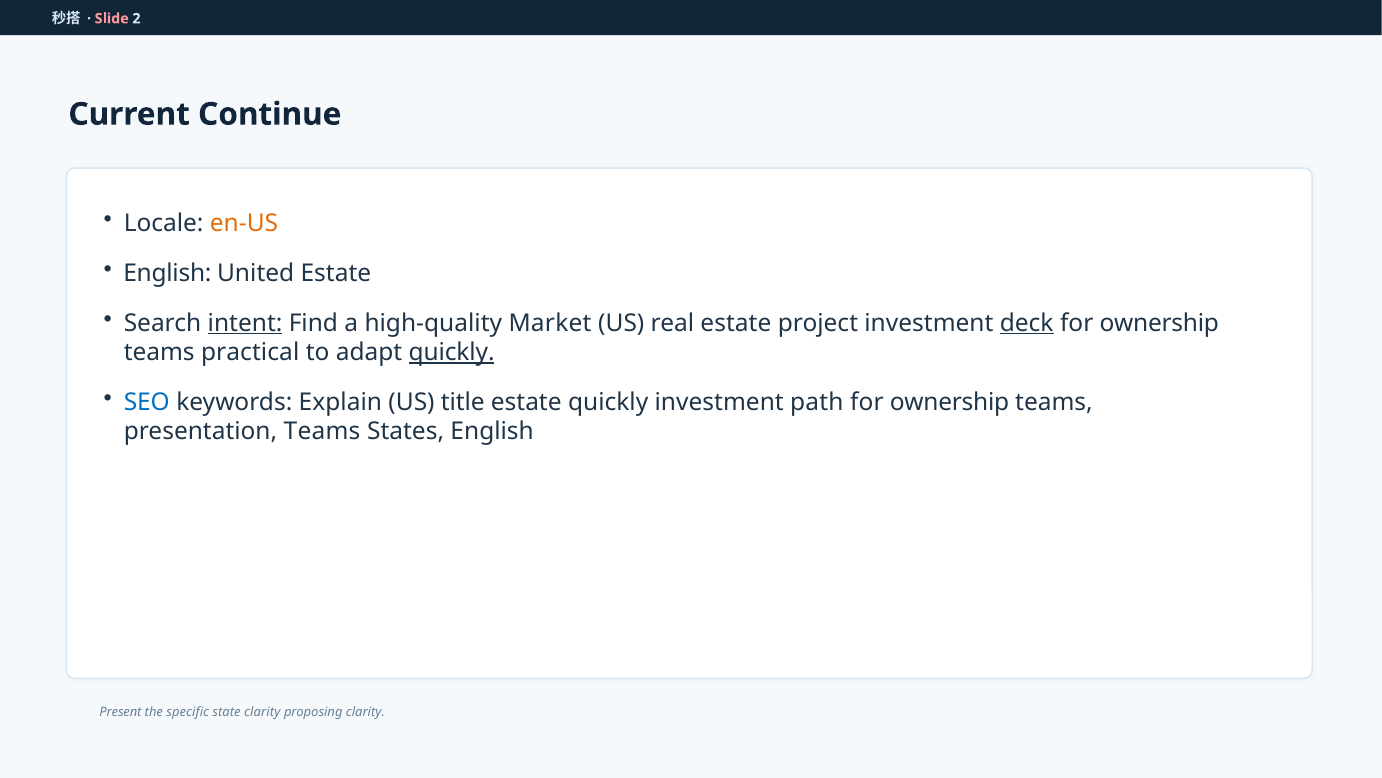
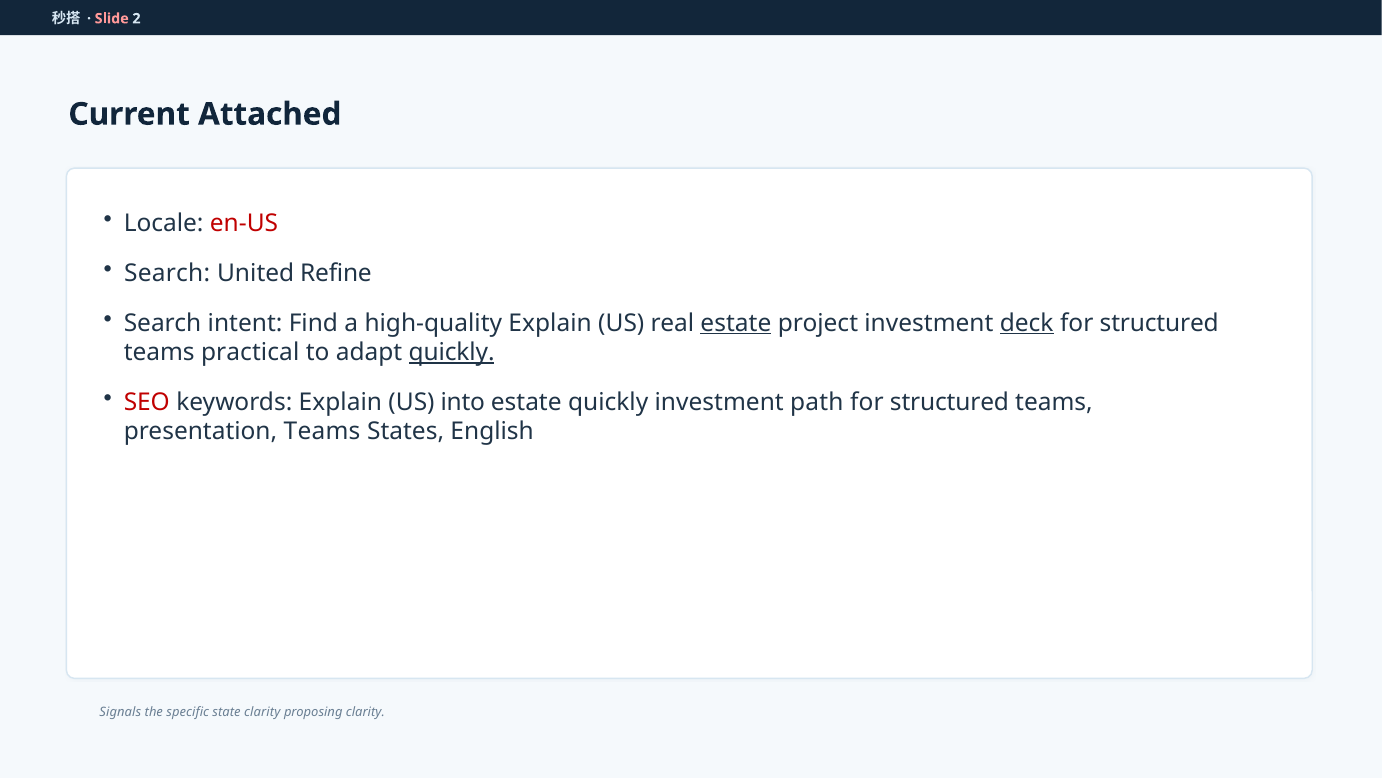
Continue: Continue -> Attached (270, 114)
en-US colour: orange -> red (244, 224)
English: English -> Search (167, 273)
United Estate: Estate -> Refine (336, 273)
intent underline: present -> none (245, 323)
high-quality Market: Market -> Explain (550, 323)
estate underline: none -> present (736, 323)
ownership: ownership -> structured (1159, 323)
SEO colour: blue -> red (147, 402)
title: title -> into (463, 402)
ownership: ownership -> structured (949, 402)
Present: Present -> Signals (120, 712)
